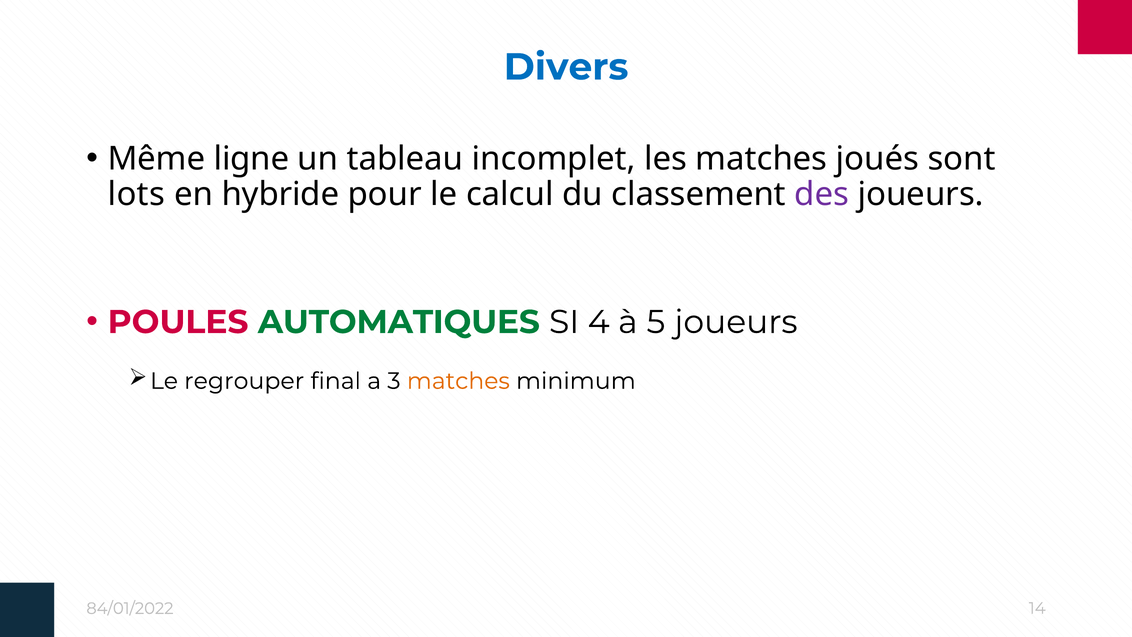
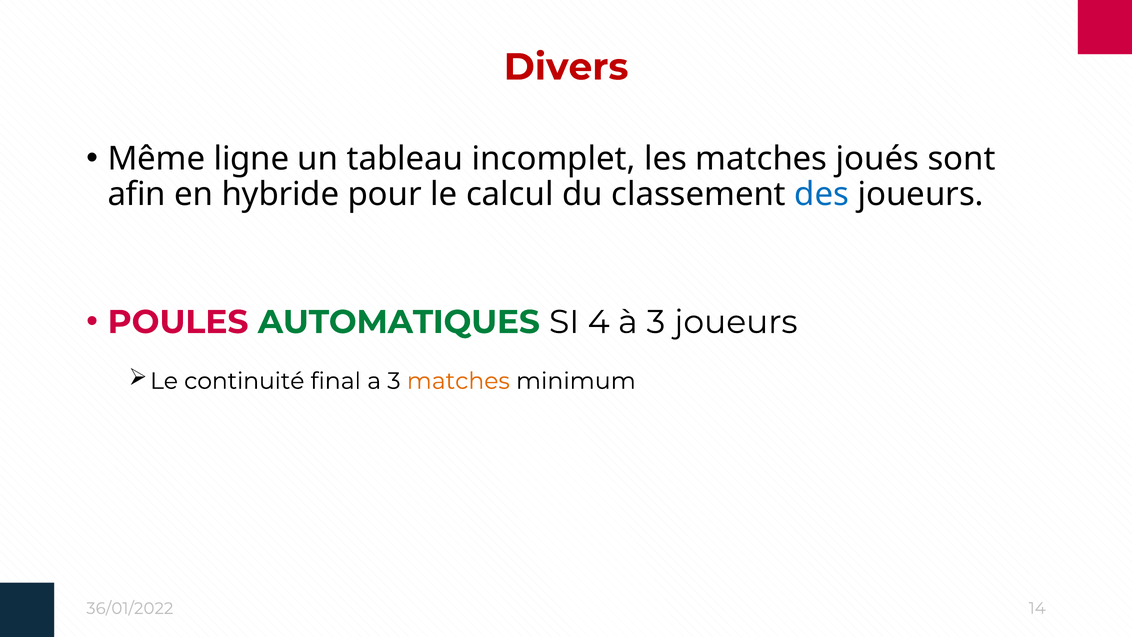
Divers colour: blue -> red (566, 67)
lots: lots -> afin (137, 194)
des colour: purple -> blue (822, 194)
à 5: 5 -> 3 (656, 322)
regrouper: regrouper -> continuité (244, 381)
84/01/2022: 84/01/2022 -> 36/01/2022 (130, 608)
